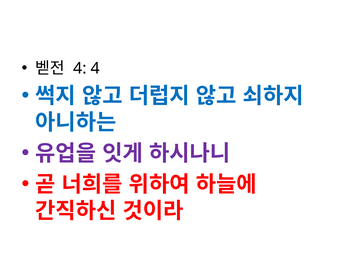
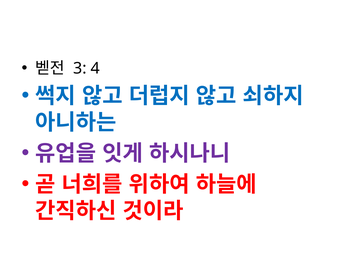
4: 4 -> 3 (80, 68)
